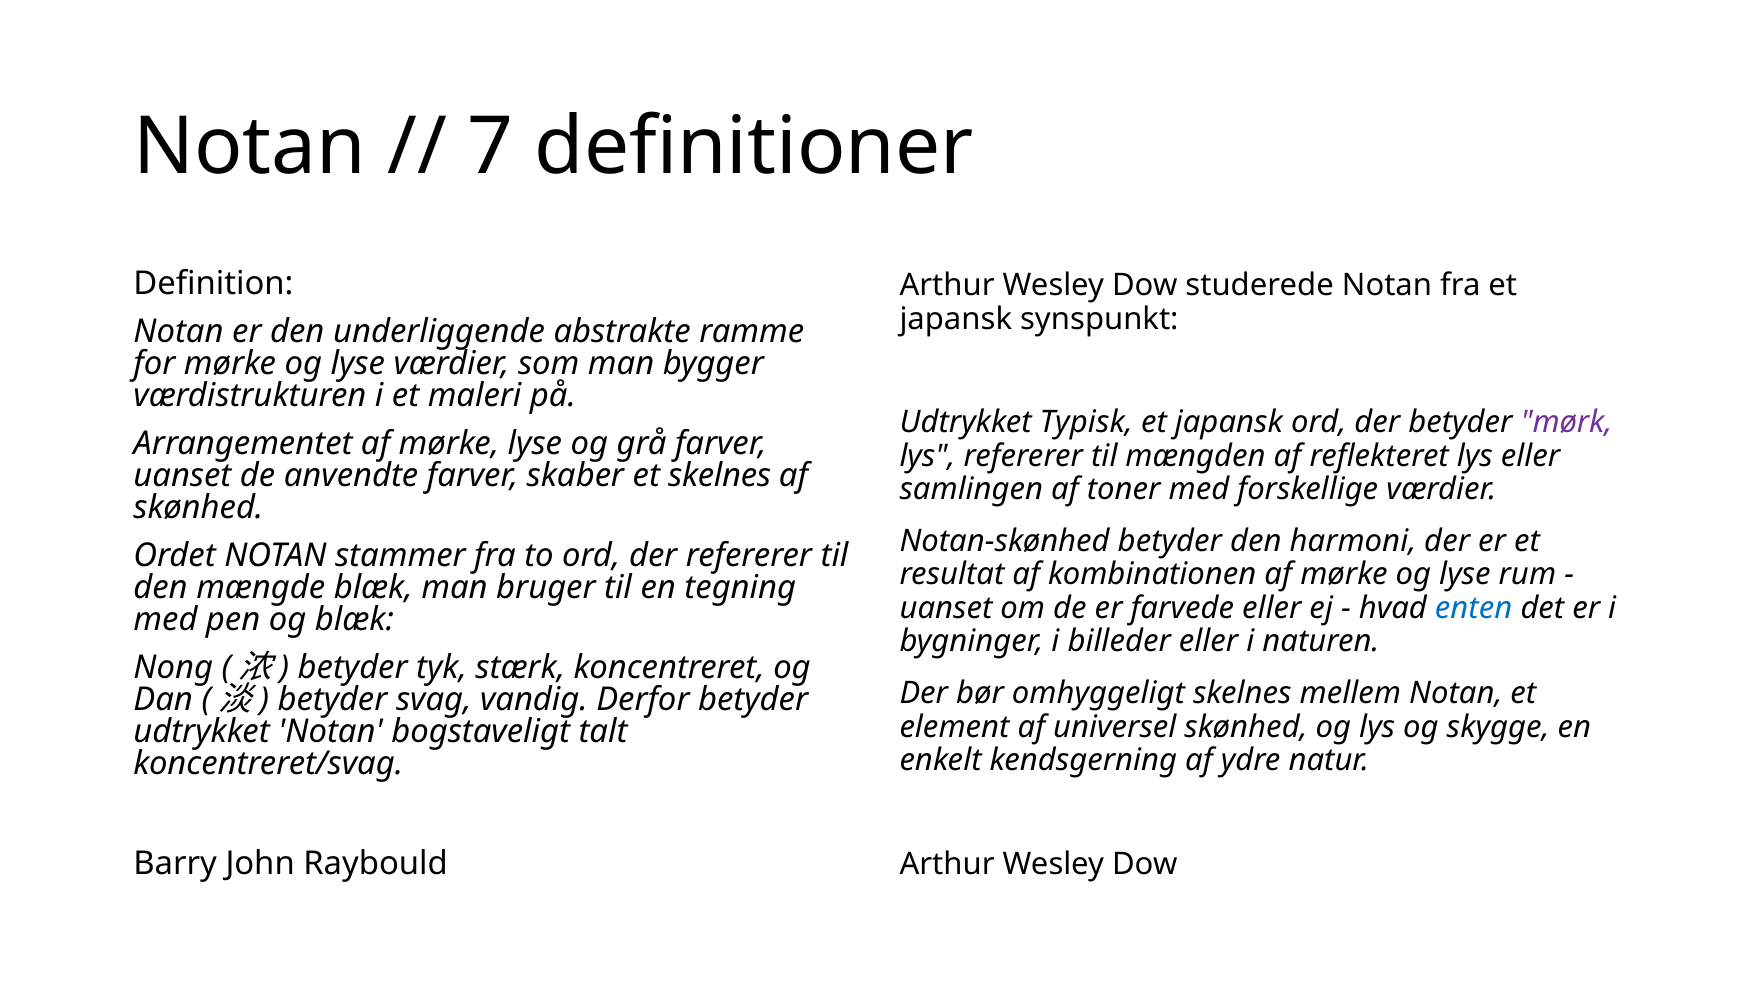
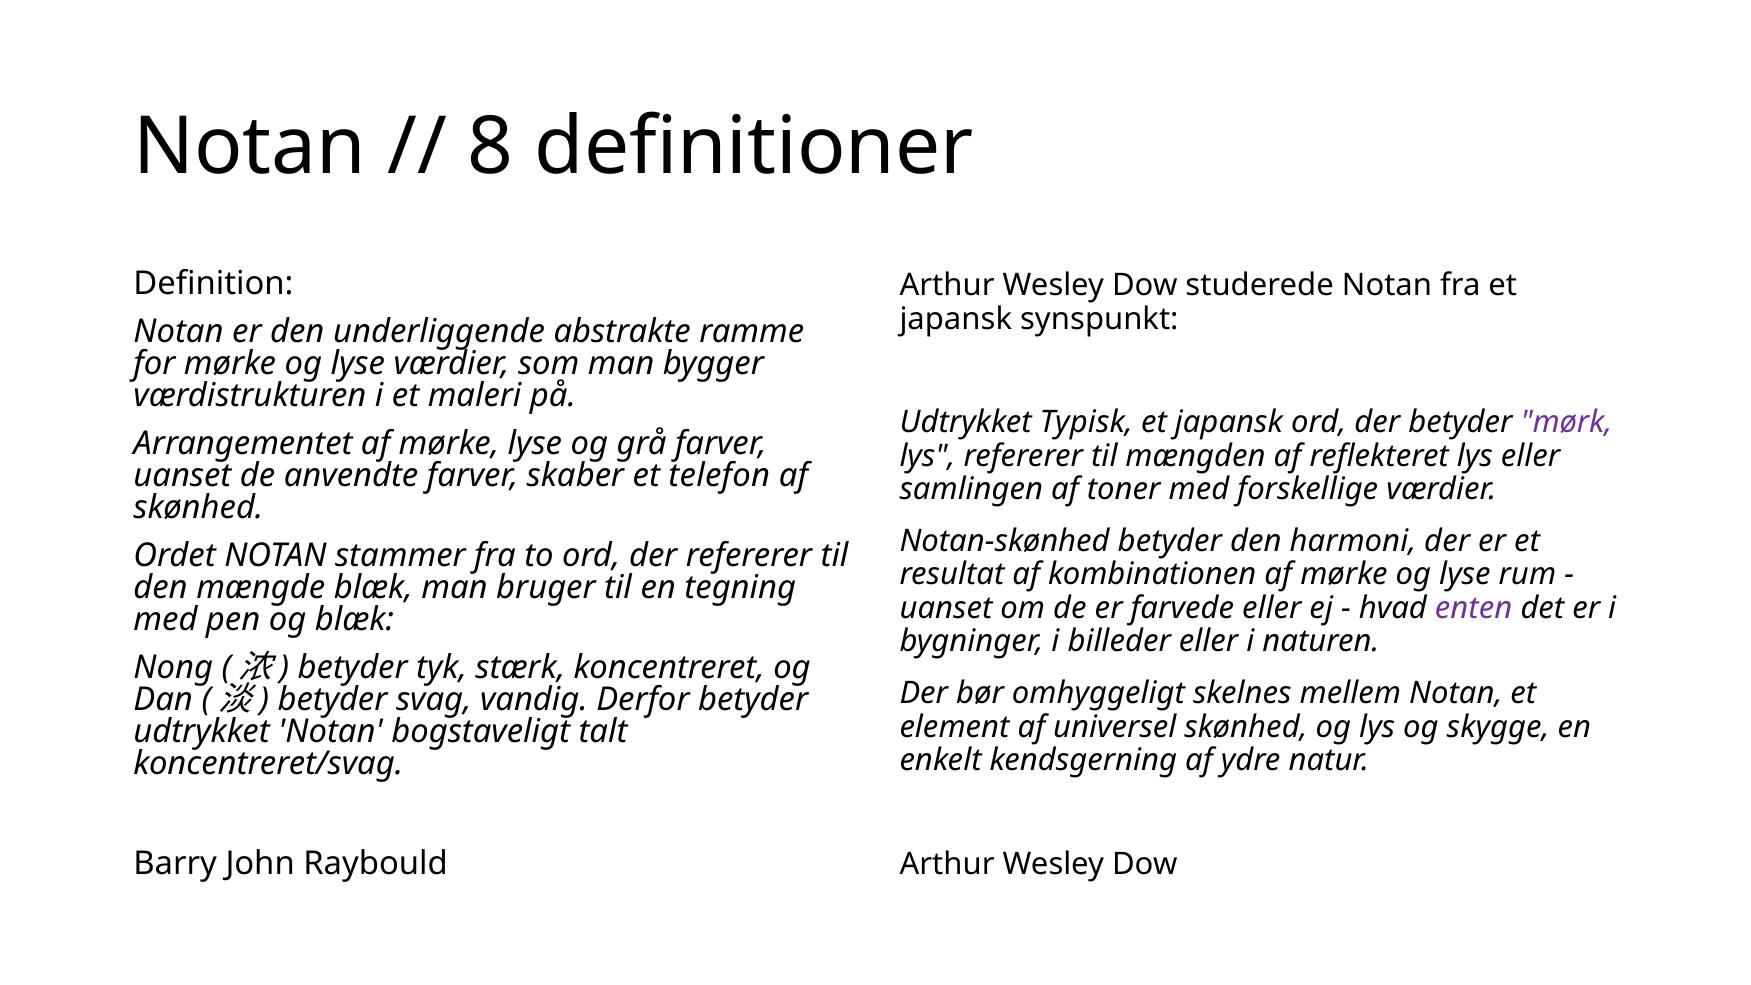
7: 7 -> 8 (491, 147)
et skelnes: skelnes -> telefon (719, 476)
enten colour: blue -> purple (1474, 608)
